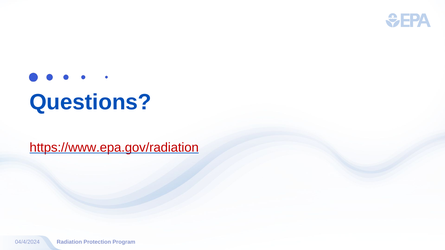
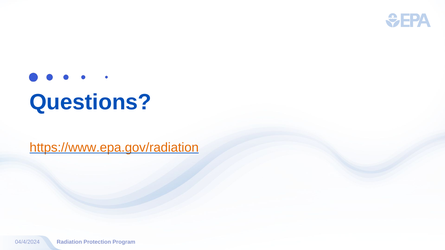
https://www.epa.gov/radiation colour: red -> orange (114, 148)
